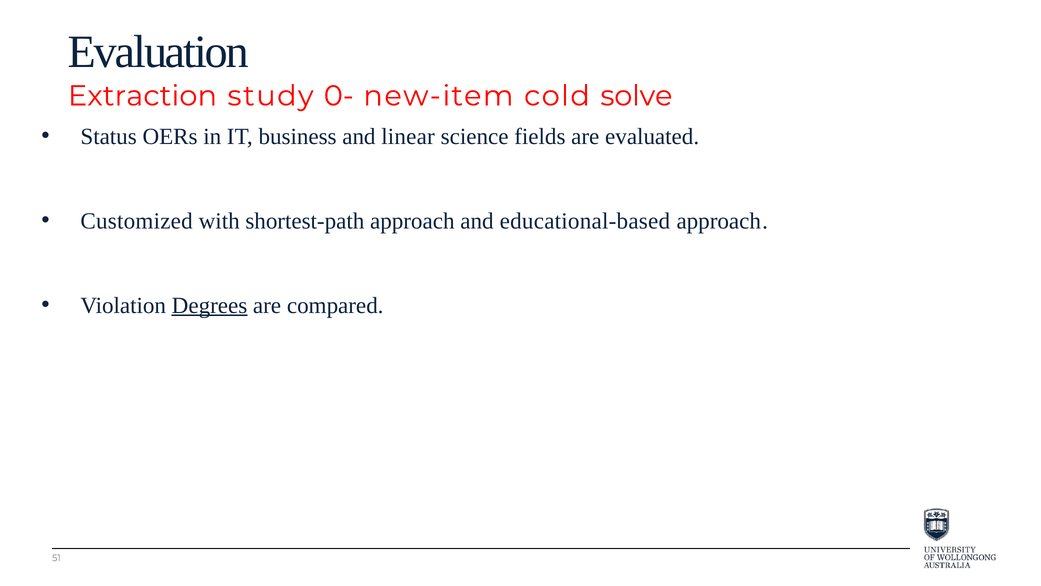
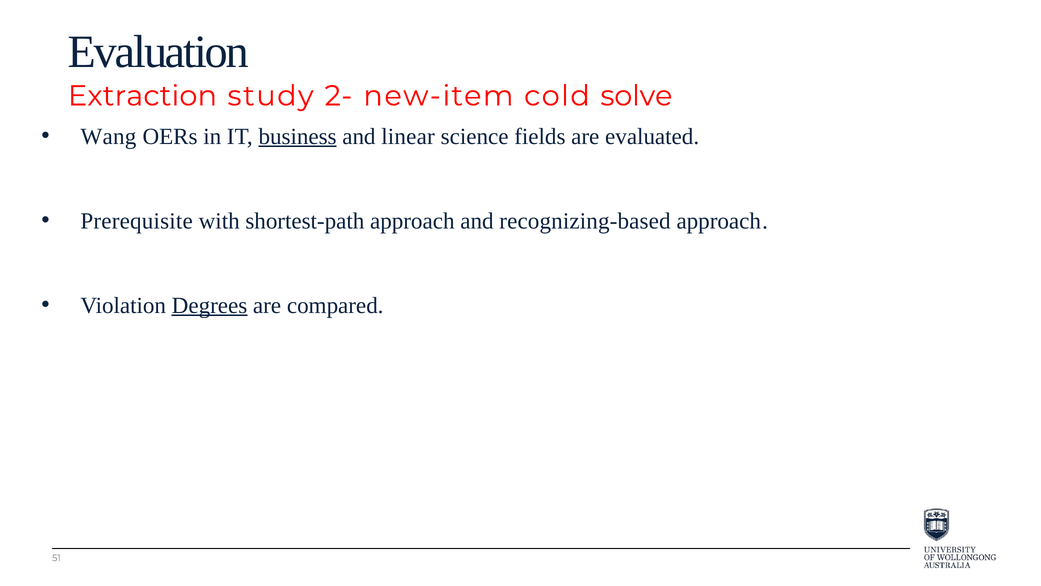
0-: 0- -> 2- (338, 96)
Status: Status -> Wang (108, 136)
business underline: none -> present (298, 136)
Customized: Customized -> Prerequisite (137, 221)
educational-based: educational-based -> recognizing-based (585, 221)
